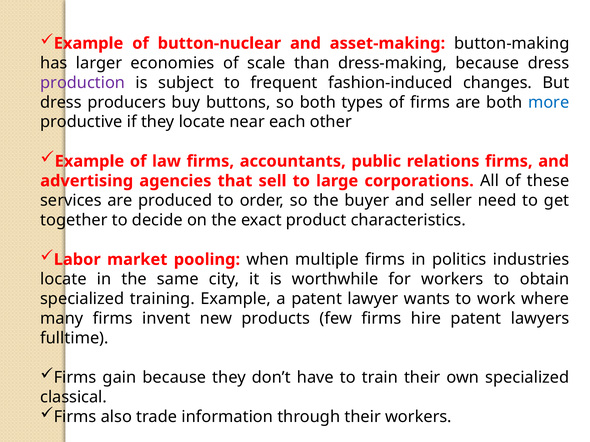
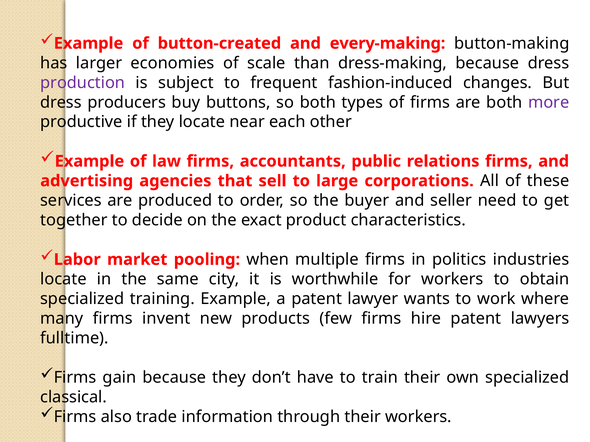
button-nuclear: button-nuclear -> button-created (219, 43)
asset-making: asset-making -> every-making (388, 43)
more colour: blue -> purple (549, 102)
